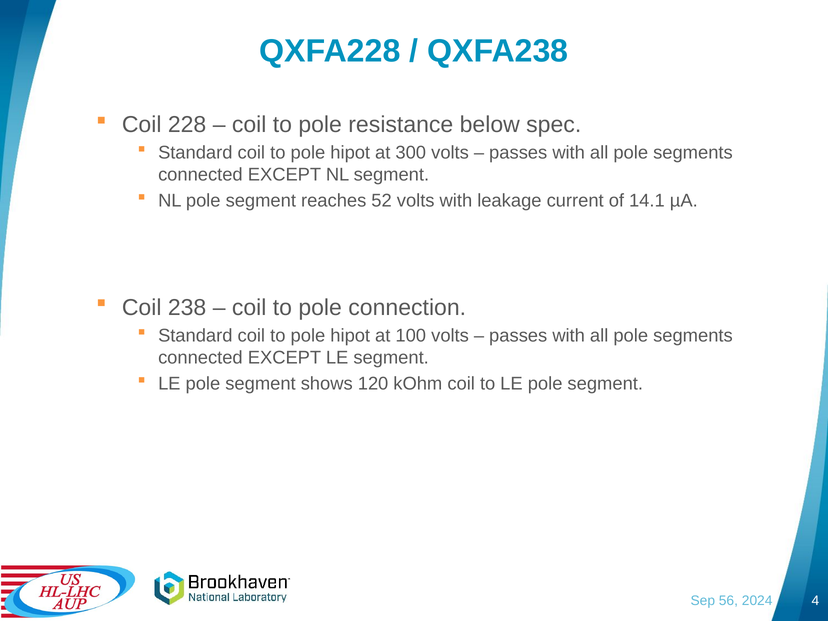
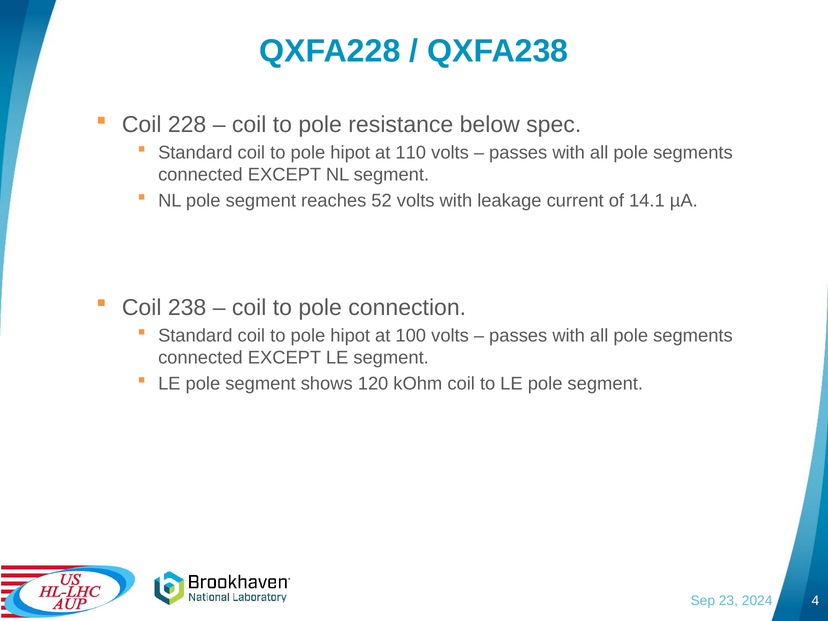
300: 300 -> 110 (411, 153)
56: 56 -> 23 (728, 601)
